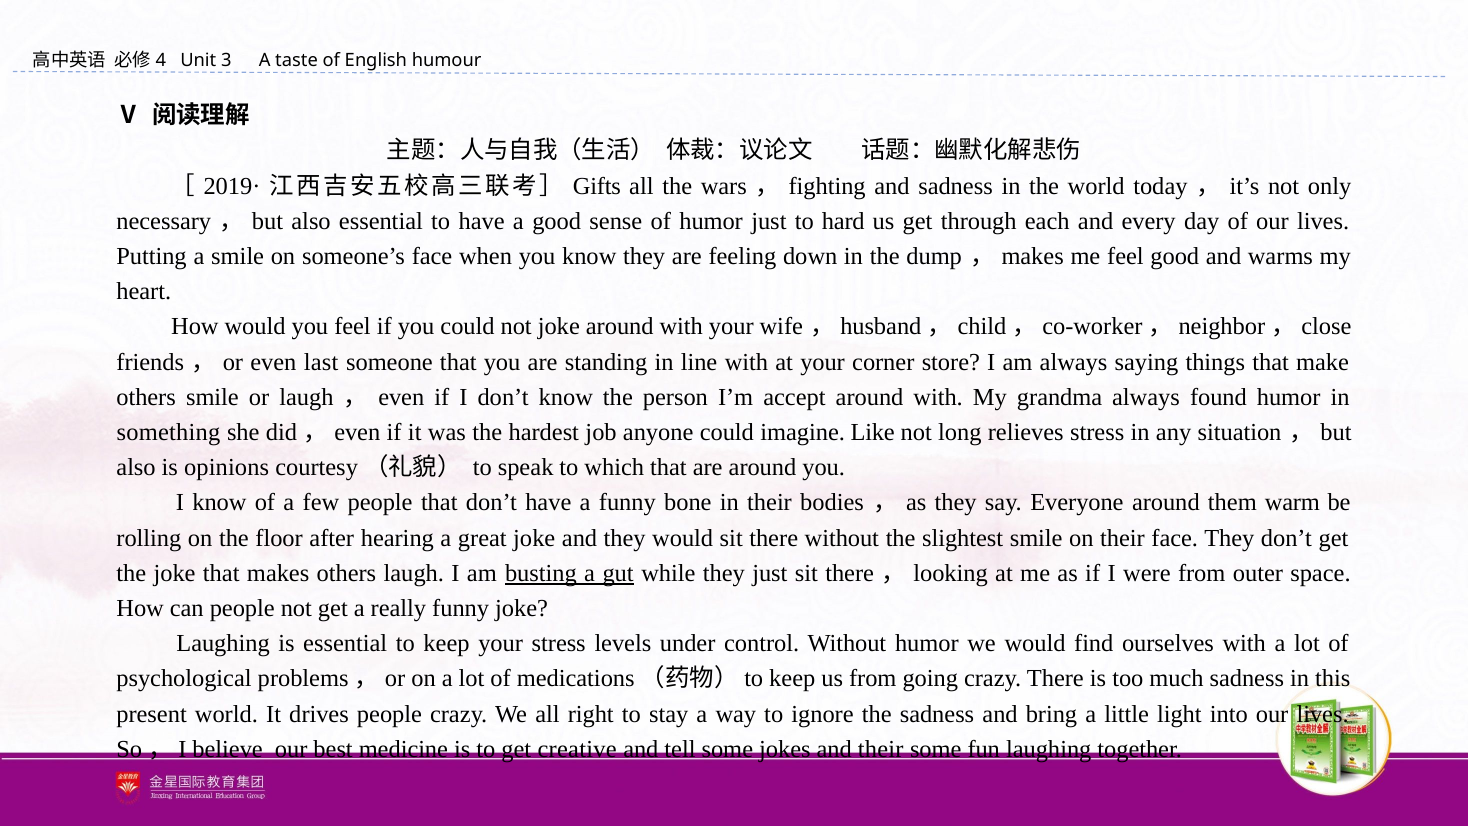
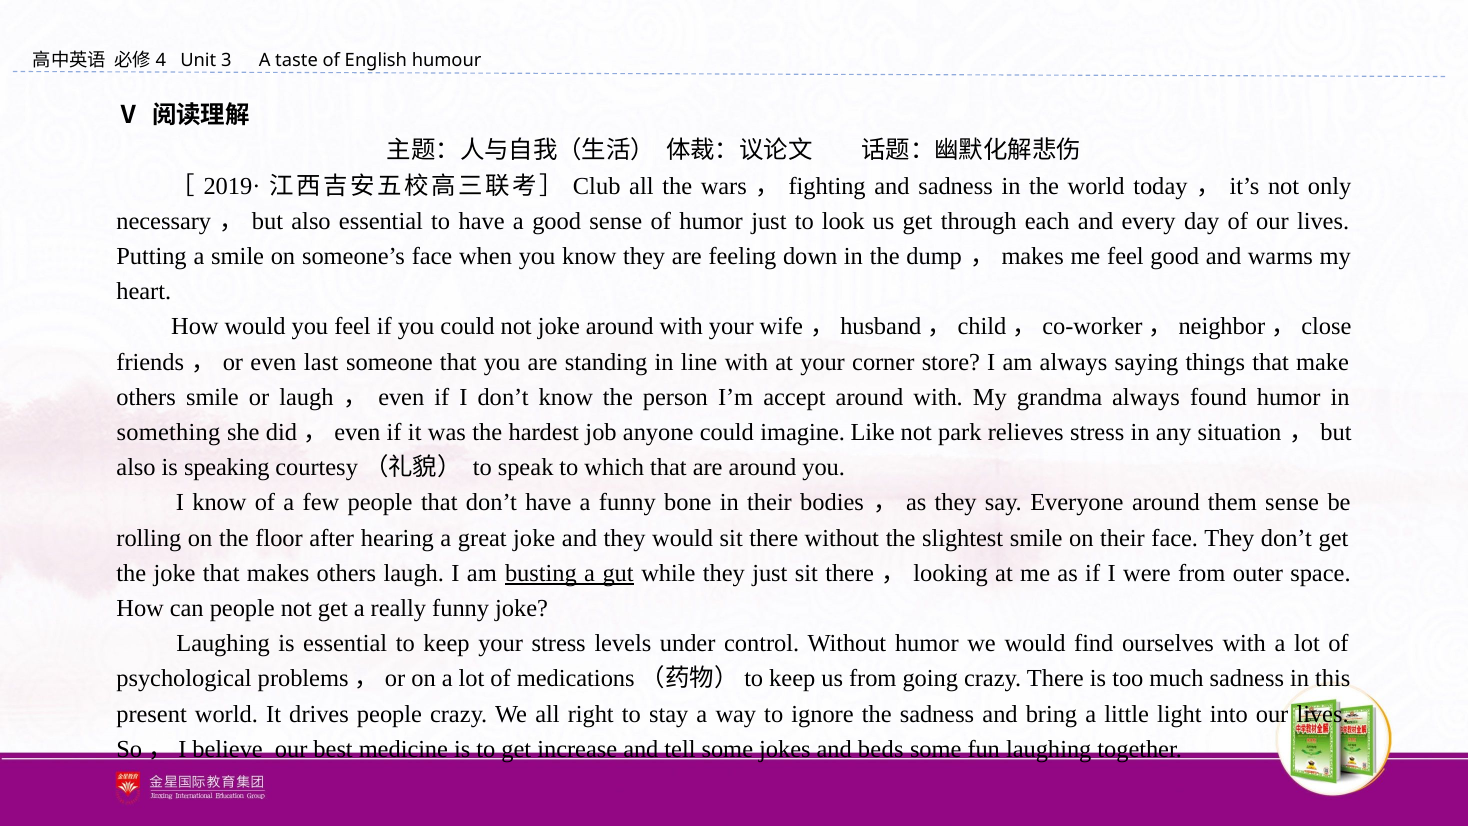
Gifts: Gifts -> Club (597, 186)
hard: hard -> look (843, 221)
long: long -> park (960, 432)
opinions: opinions -> speaking (227, 467)
them warm: warm -> sense (1292, 503)
creative: creative -> increase (577, 749)
and their: their -> beds (881, 749)
